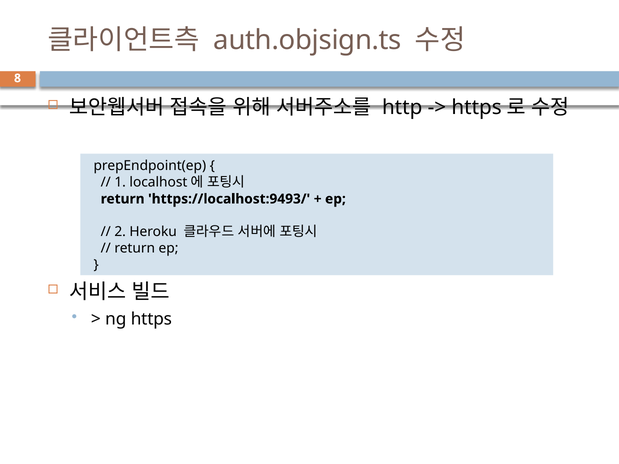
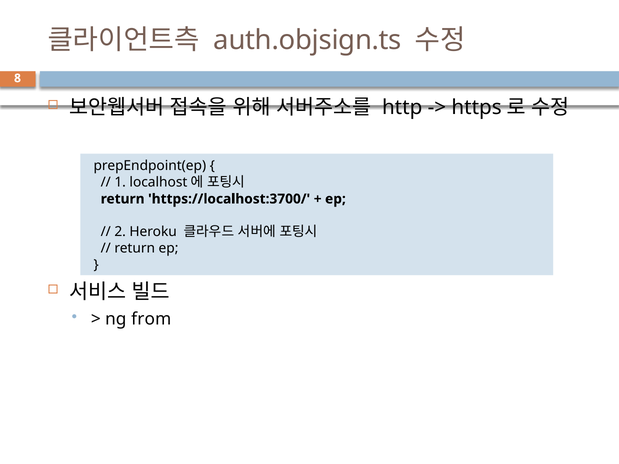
https://localhost:9493/: https://localhost:9493/ -> https://localhost:3700/ (229, 199)
ng https: https -> from (151, 319)
